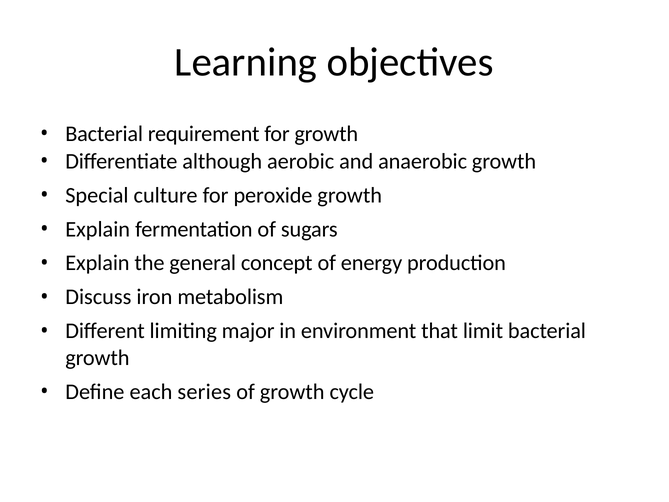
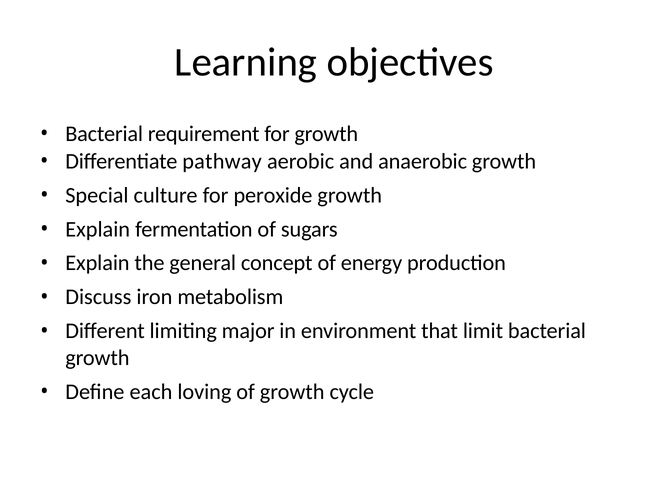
although: although -> pathway (222, 161)
series: series -> loving (204, 392)
